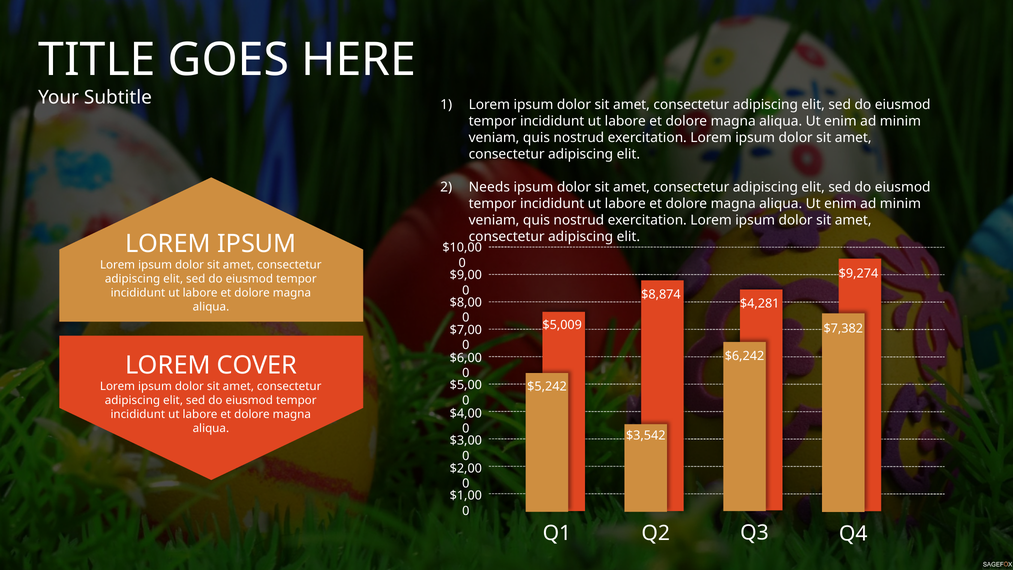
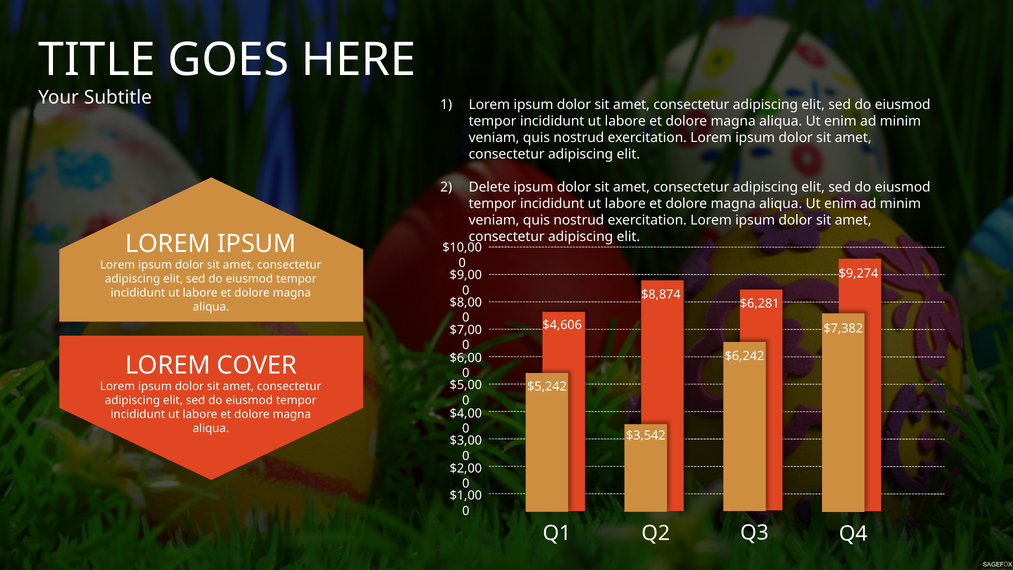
Needs: Needs -> Delete (489, 187)
$4,281: $4,281 -> $6,281 (760, 303)
$5,009: $5,009 -> $4,606 (562, 325)
